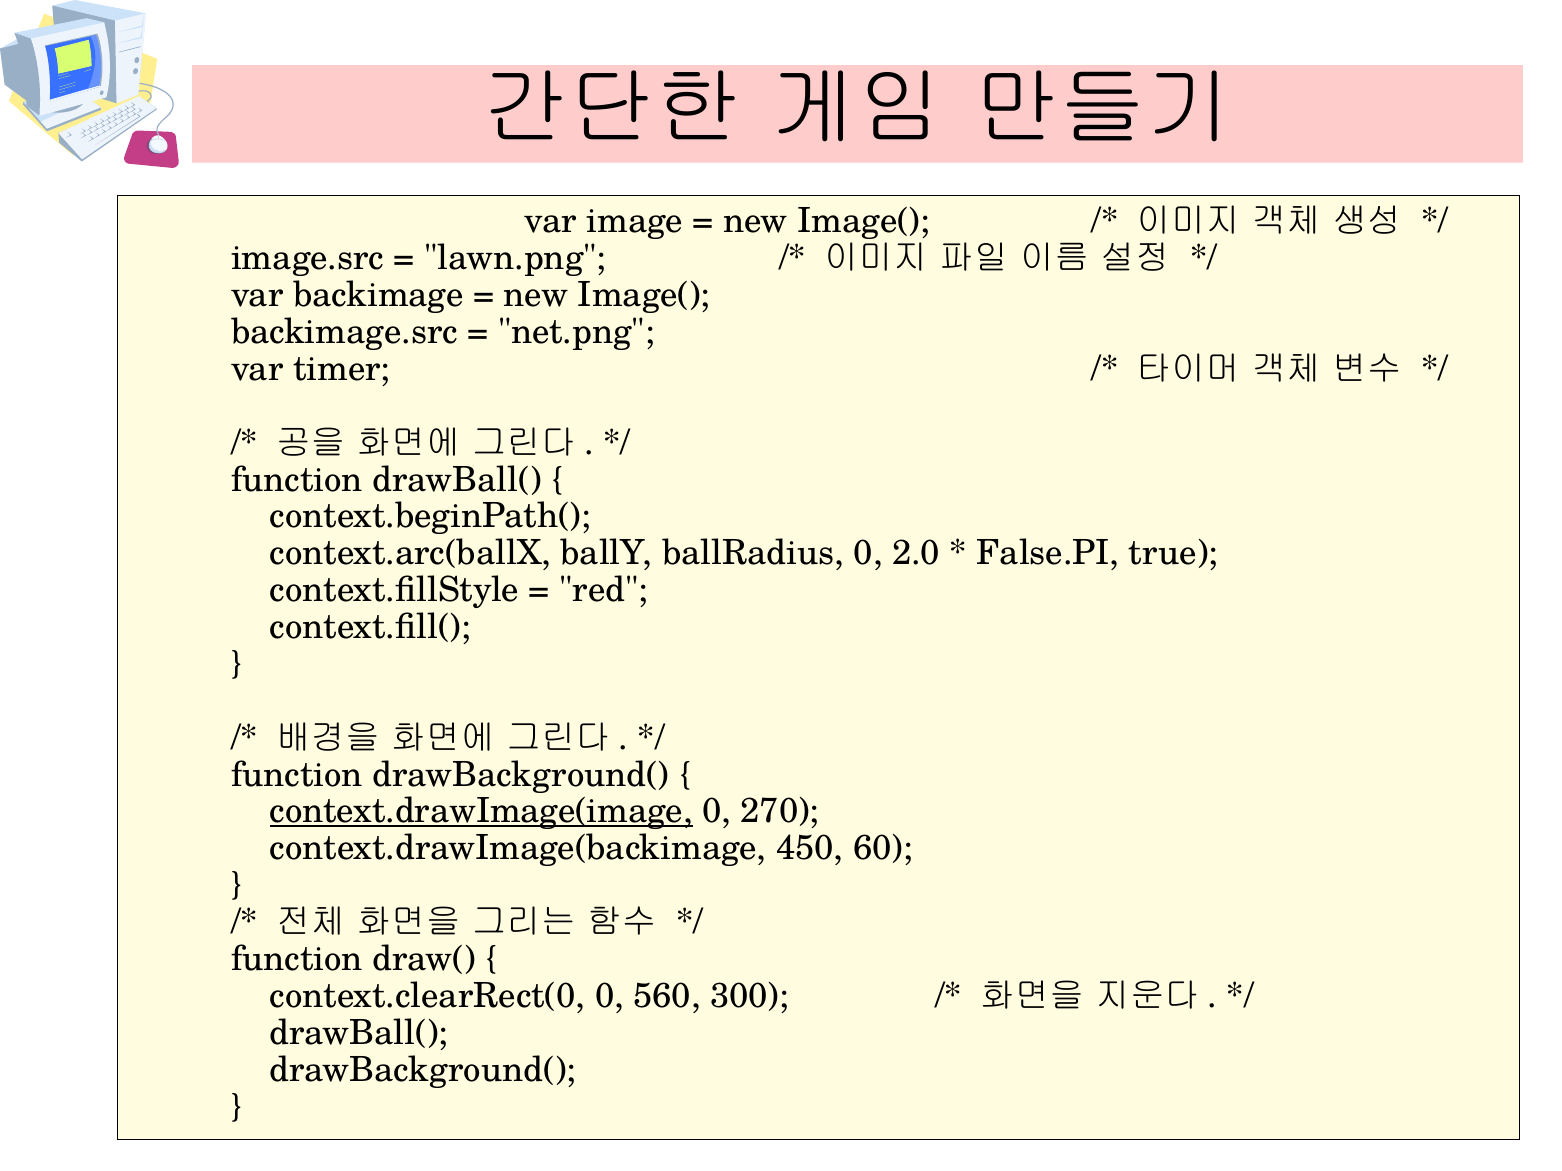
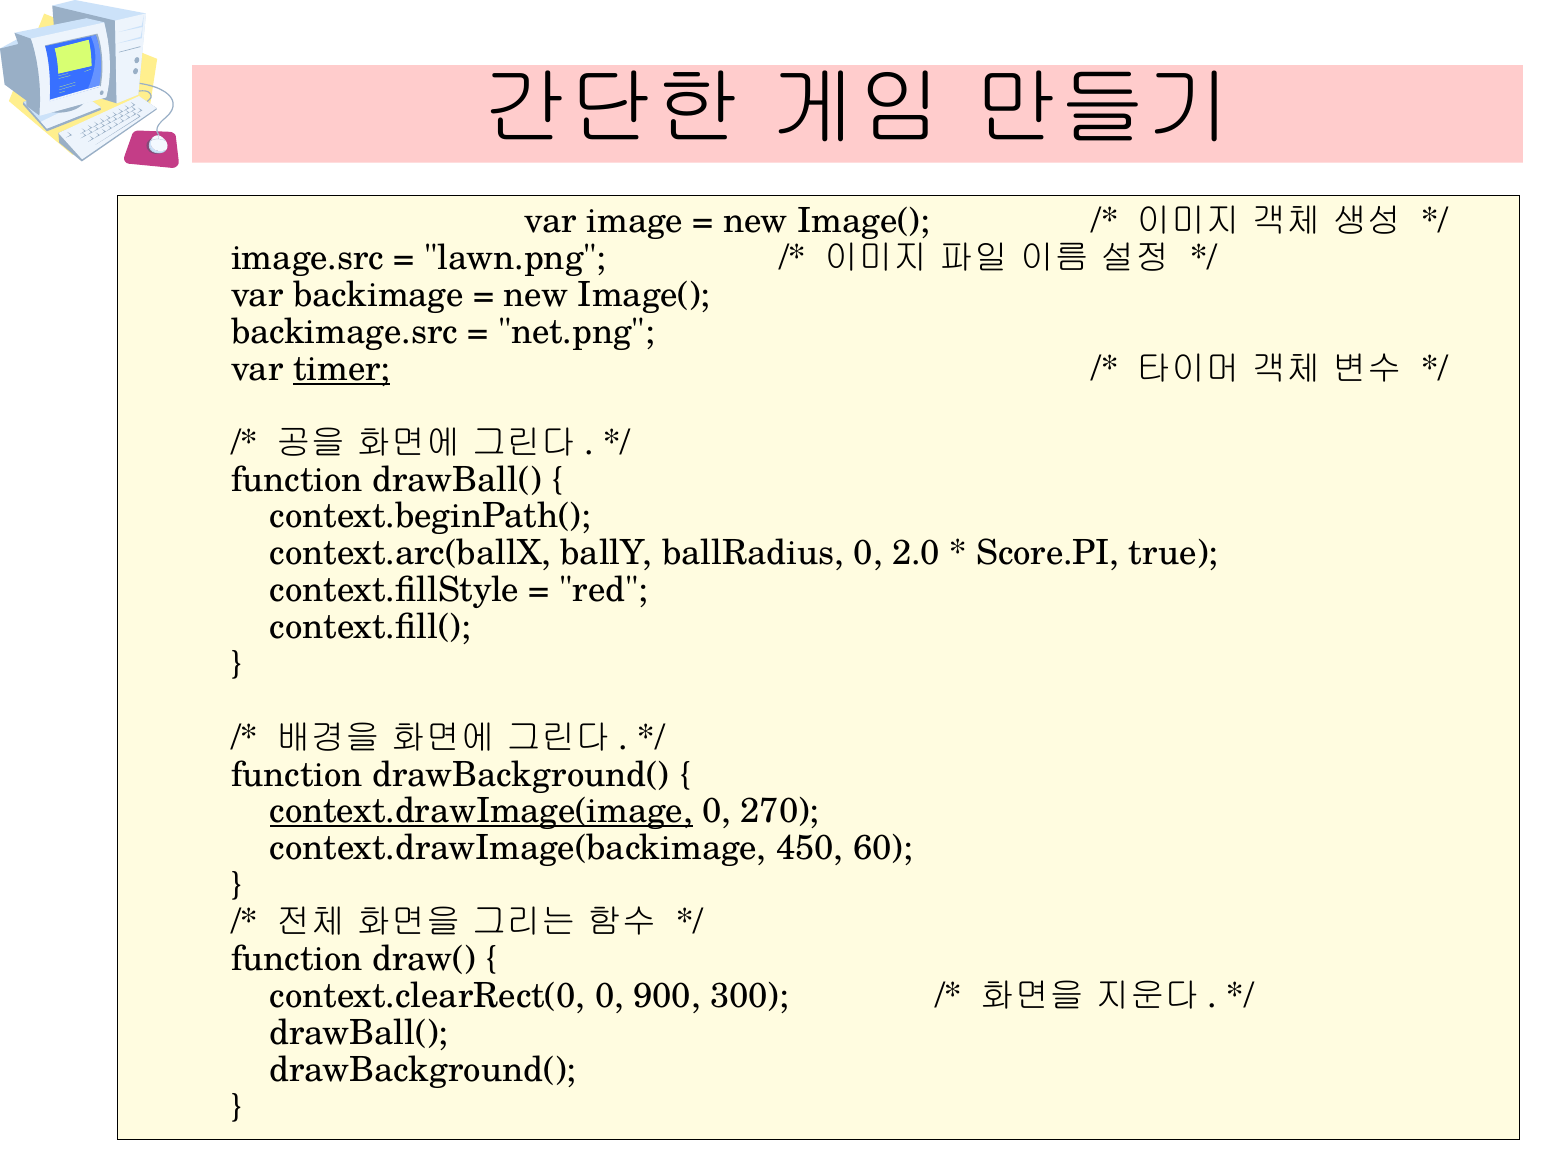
timer underline: none -> present (342, 369)
False.PI: False.PI -> Score.PI (1048, 554)
560: 560 -> 900 (667, 996)
